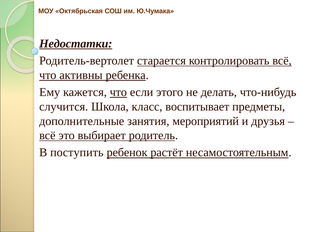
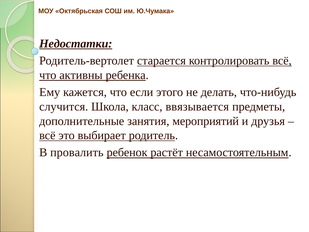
что underline: present -> none (118, 92)
воспитывает: воспитывает -> ввязывается (197, 106)
поступить: поступить -> провалить (77, 152)
